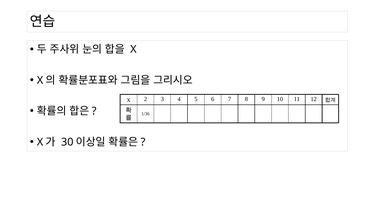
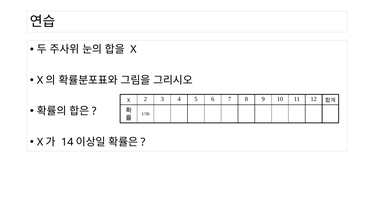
30: 30 -> 14 (67, 142)
